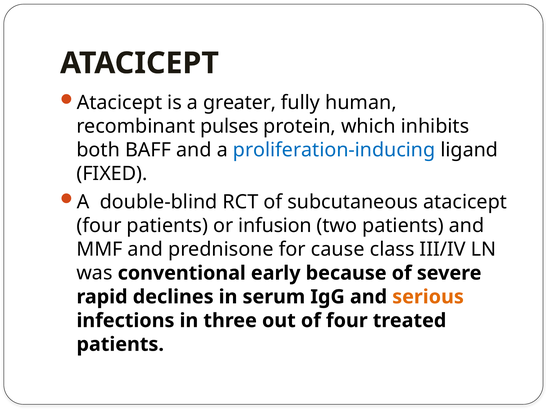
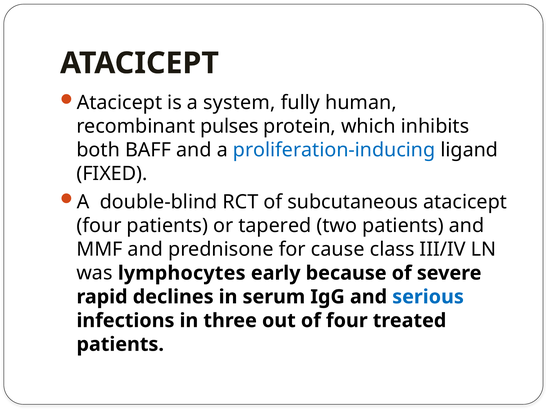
greater: greater -> system (239, 103)
infusion: infusion -> tapered (275, 226)
conventional: conventional -> lymphocytes (182, 273)
serious colour: orange -> blue (428, 297)
